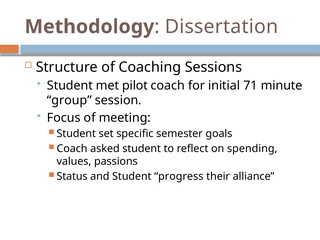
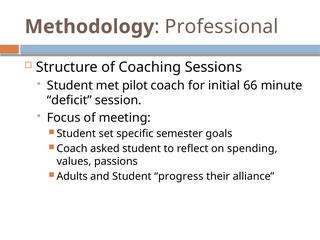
Dissertation: Dissertation -> Professional (222, 27)
71: 71 -> 66 (250, 85)
group: group -> deficit (69, 100)
Status: Status -> Adults (72, 176)
